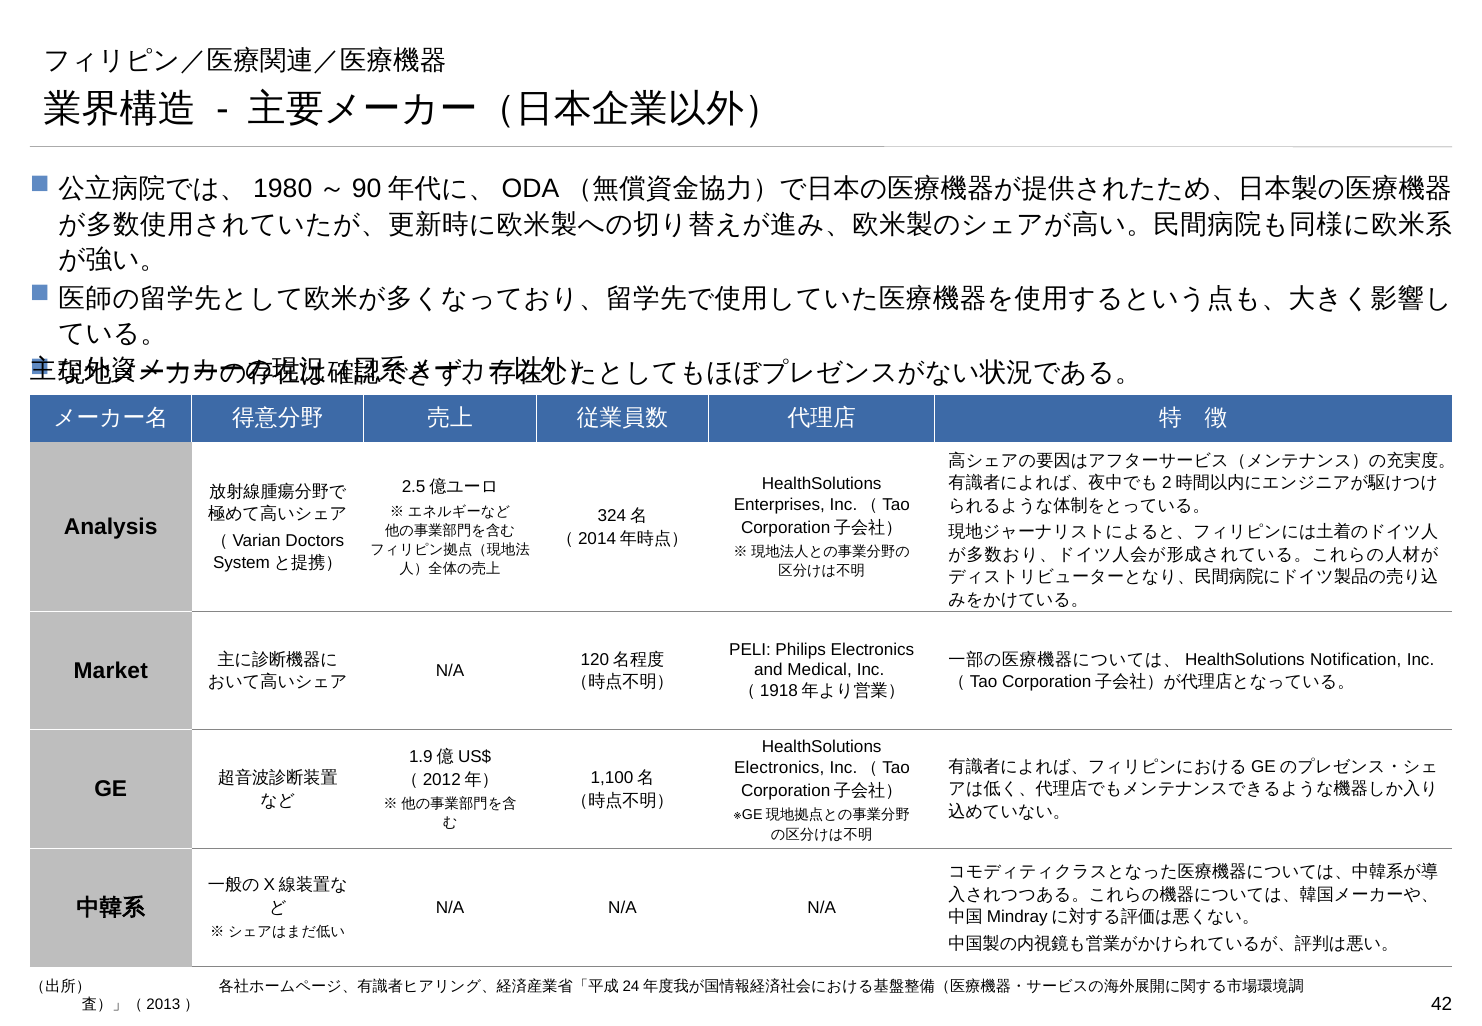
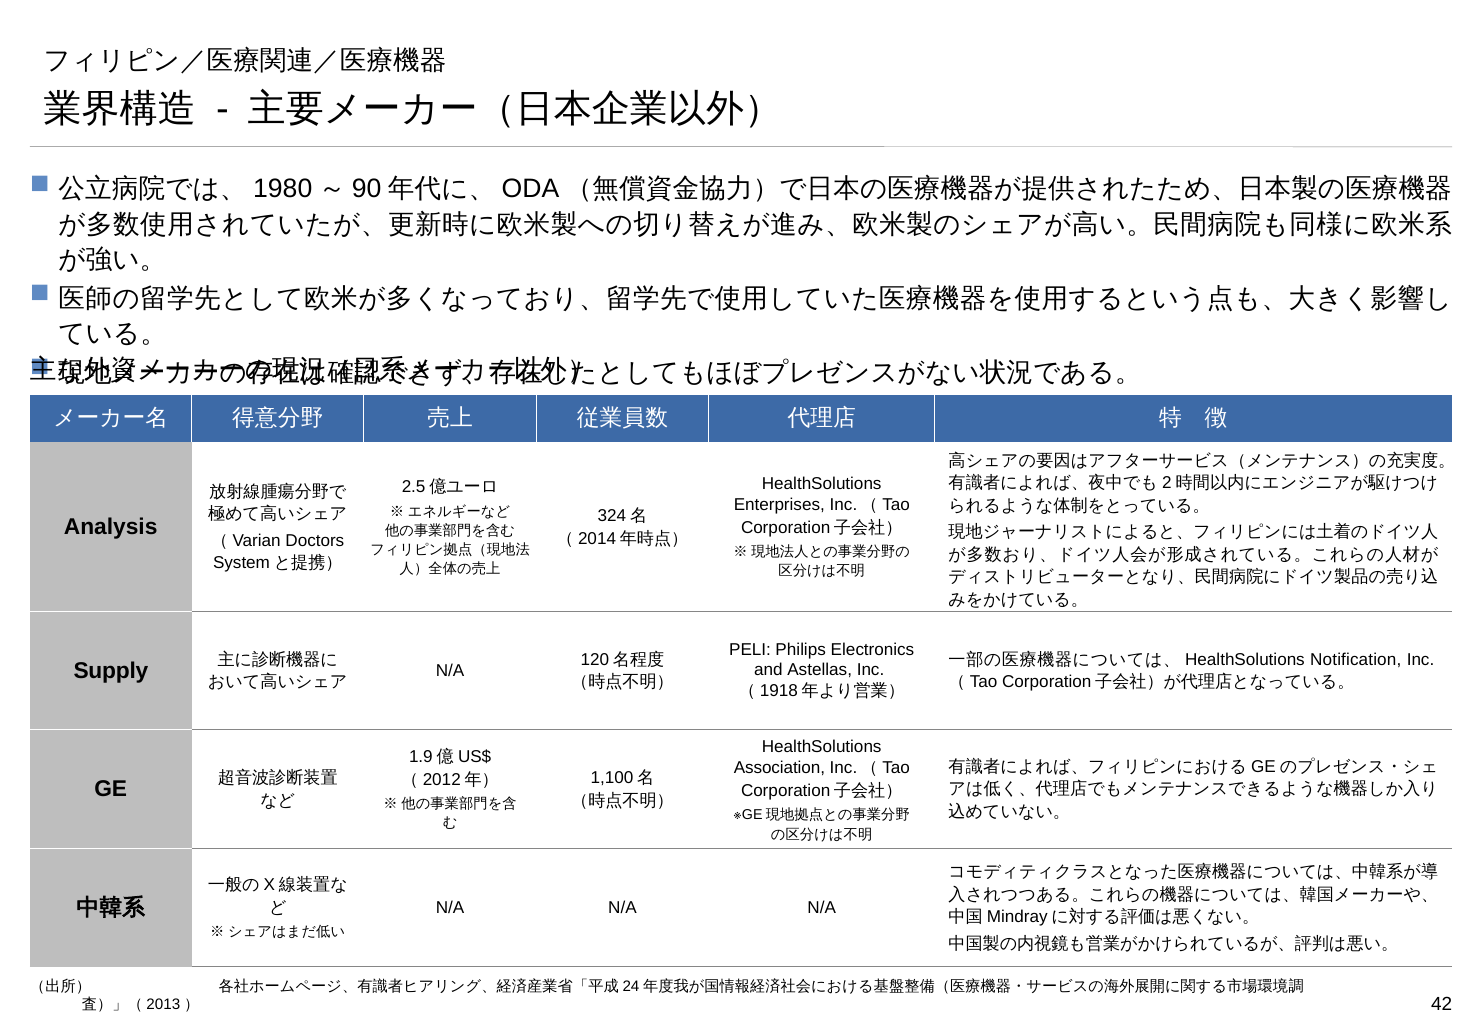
Market: Market -> Supply (111, 671)
Medical: Medical -> Astellas (820, 670)
Electronics: Electronics -> Association (779, 768)
